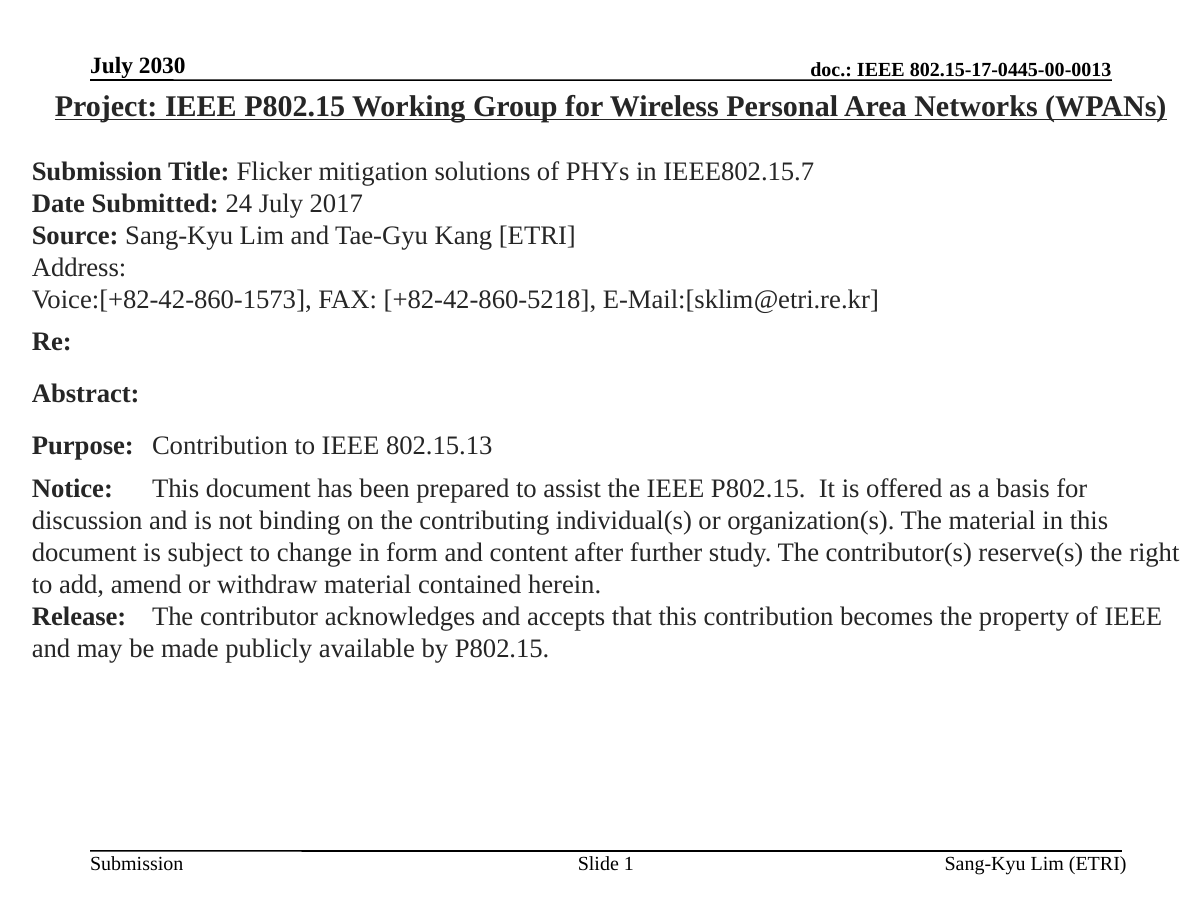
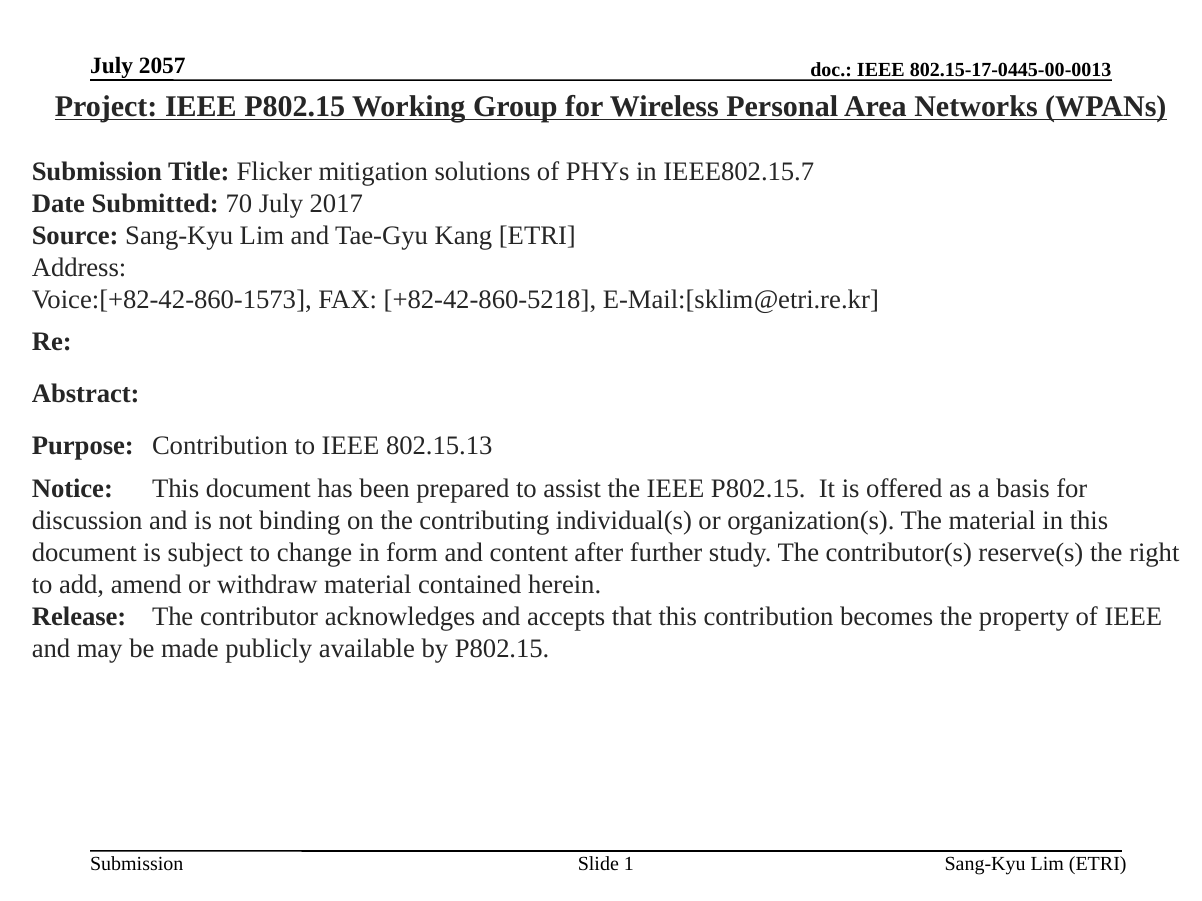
2030: 2030 -> 2057 (162, 66)
24: 24 -> 70 (239, 204)
